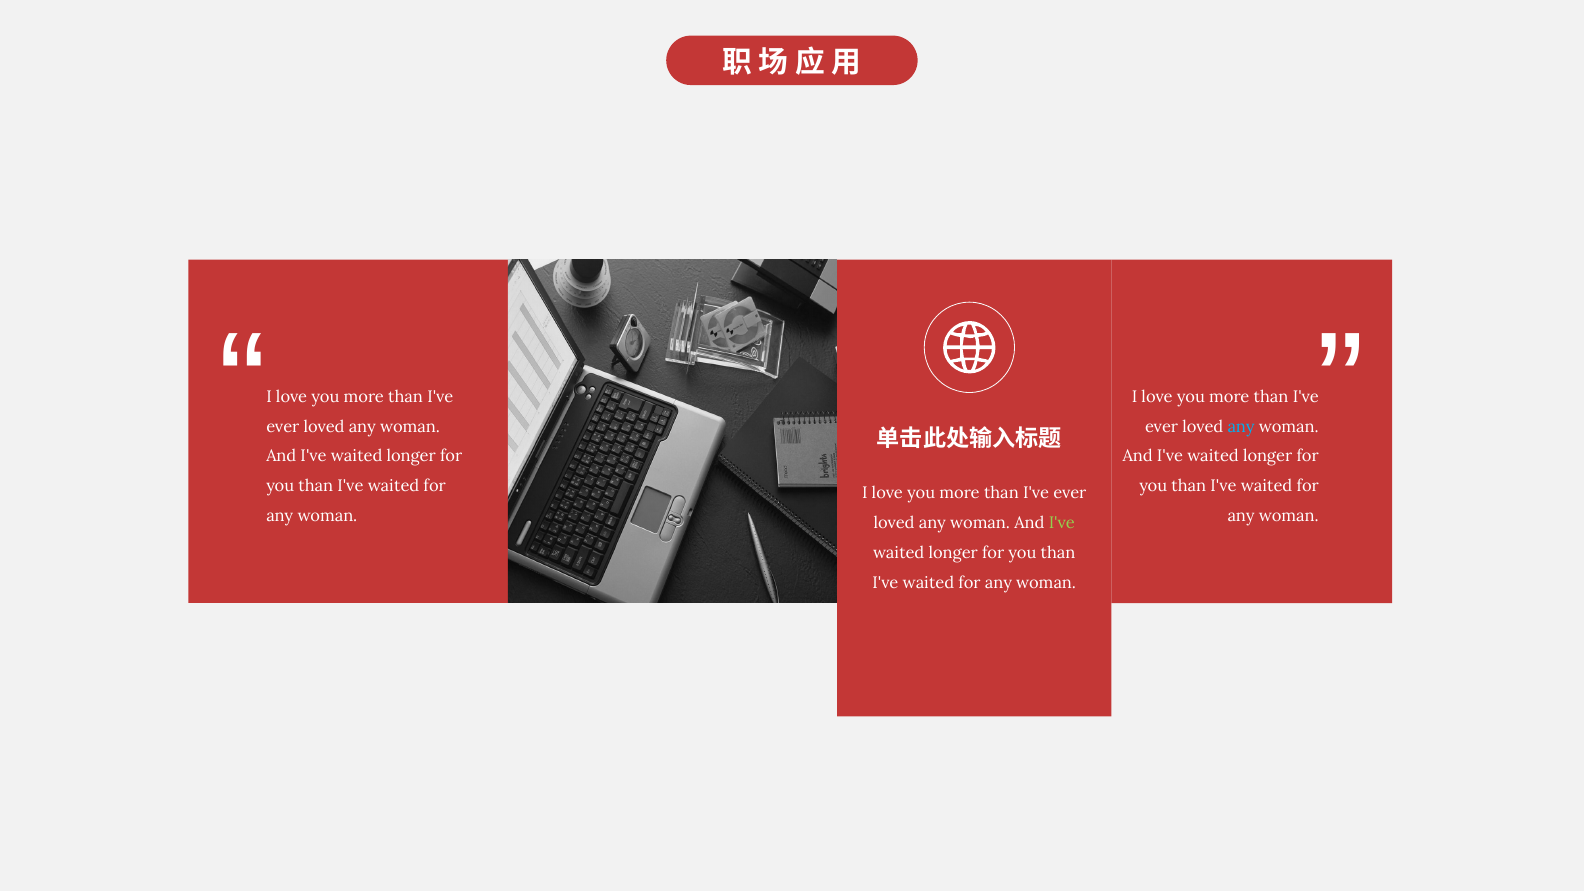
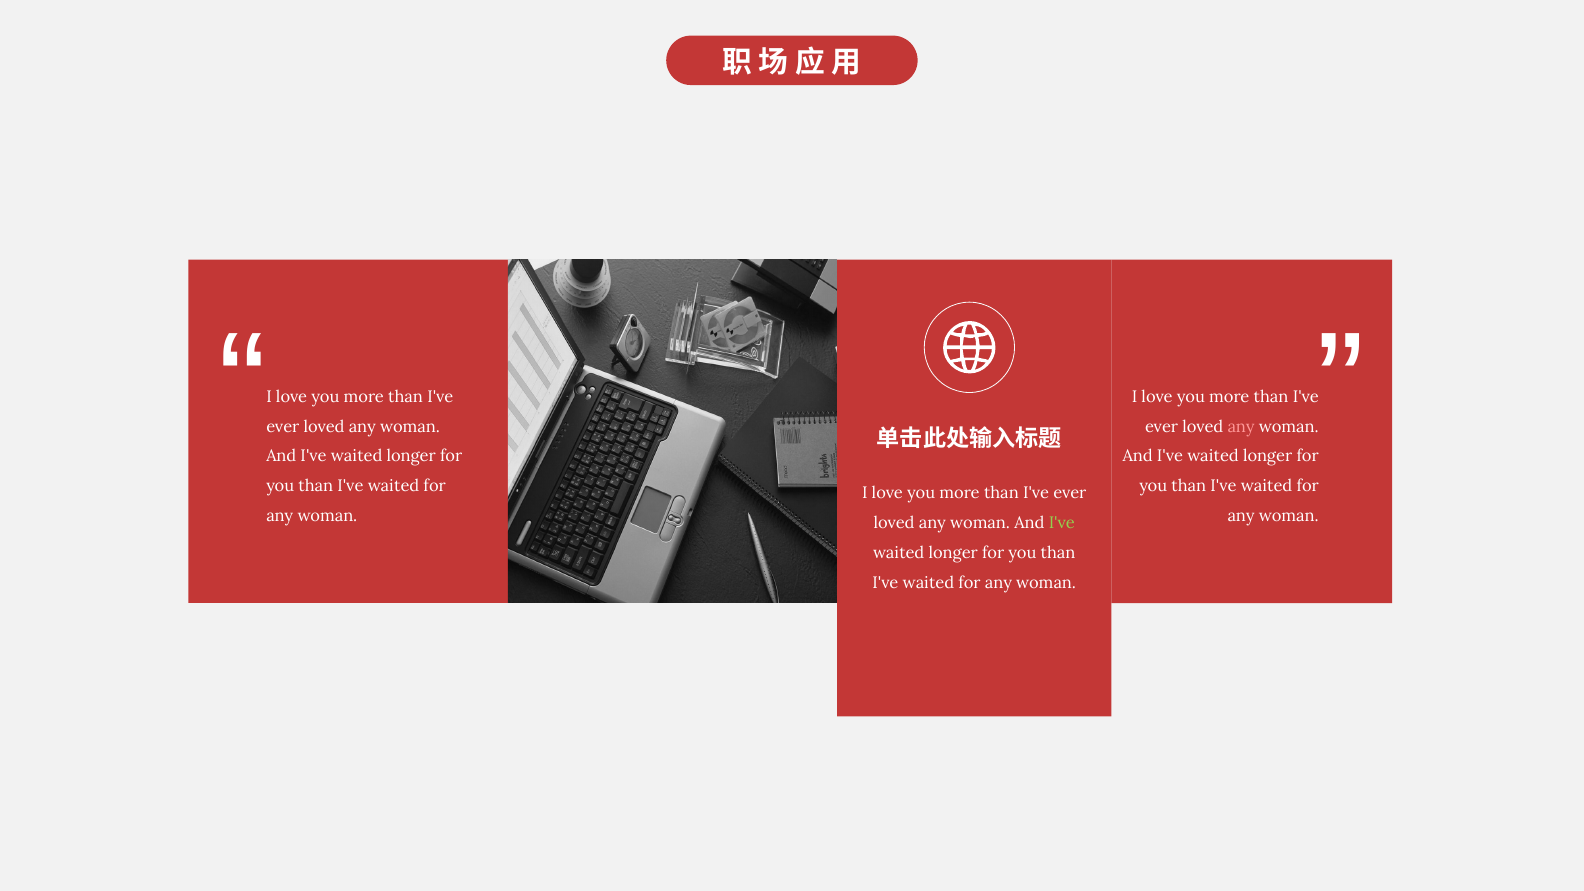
any colour: light blue -> pink (1241, 427)
